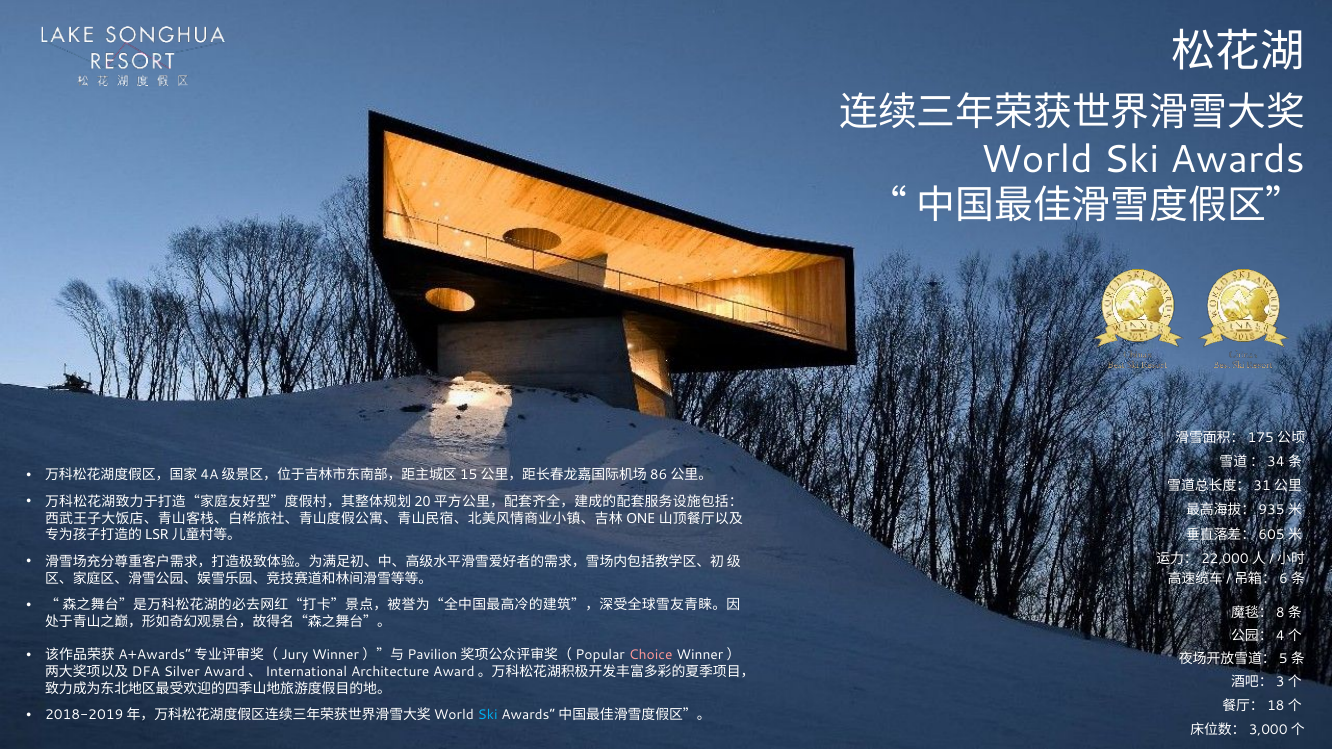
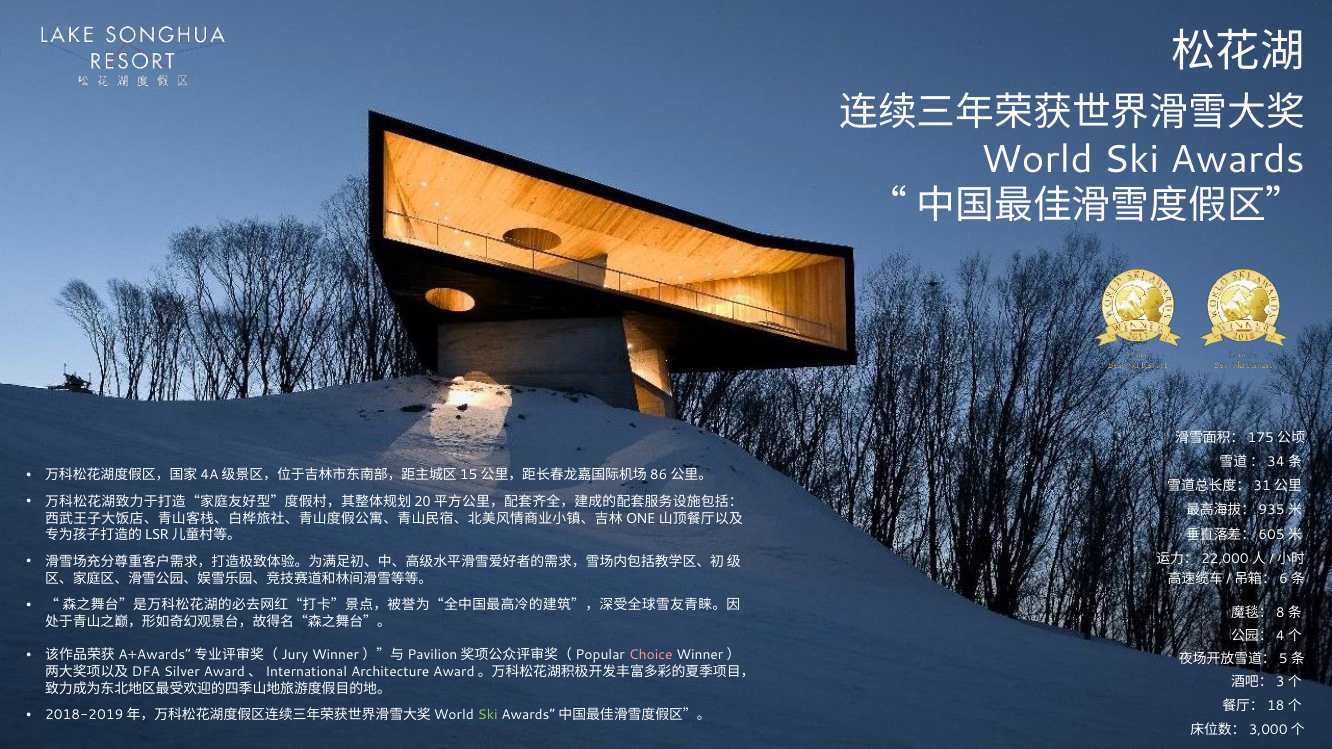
Ski colour: light blue -> light green (488, 716)
